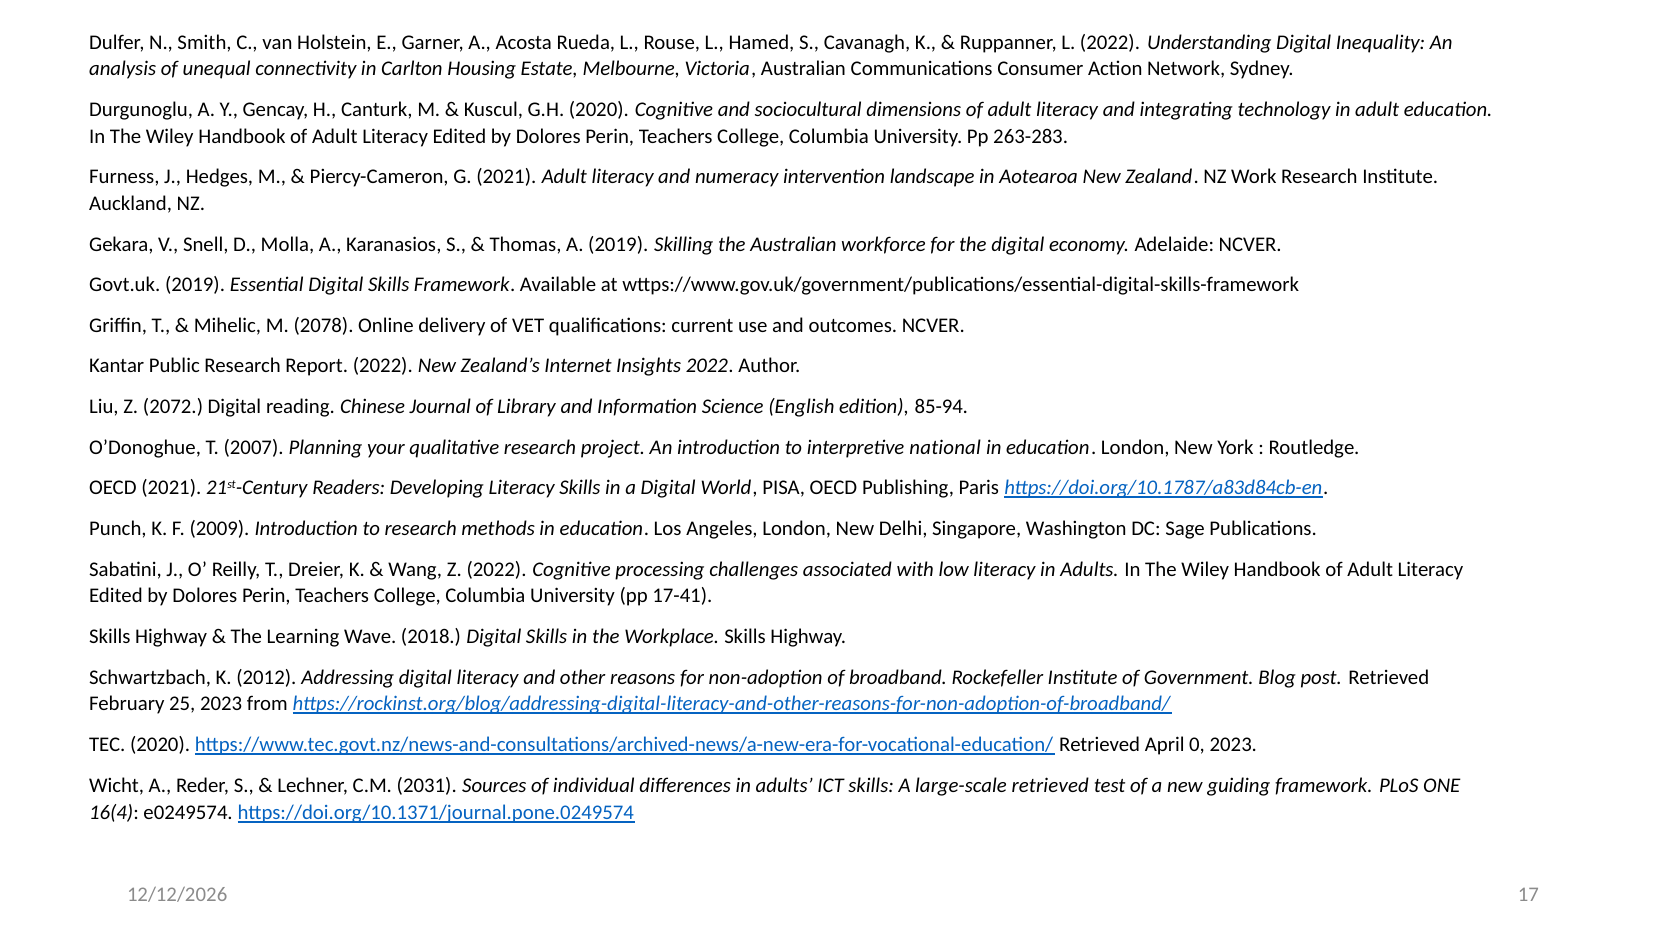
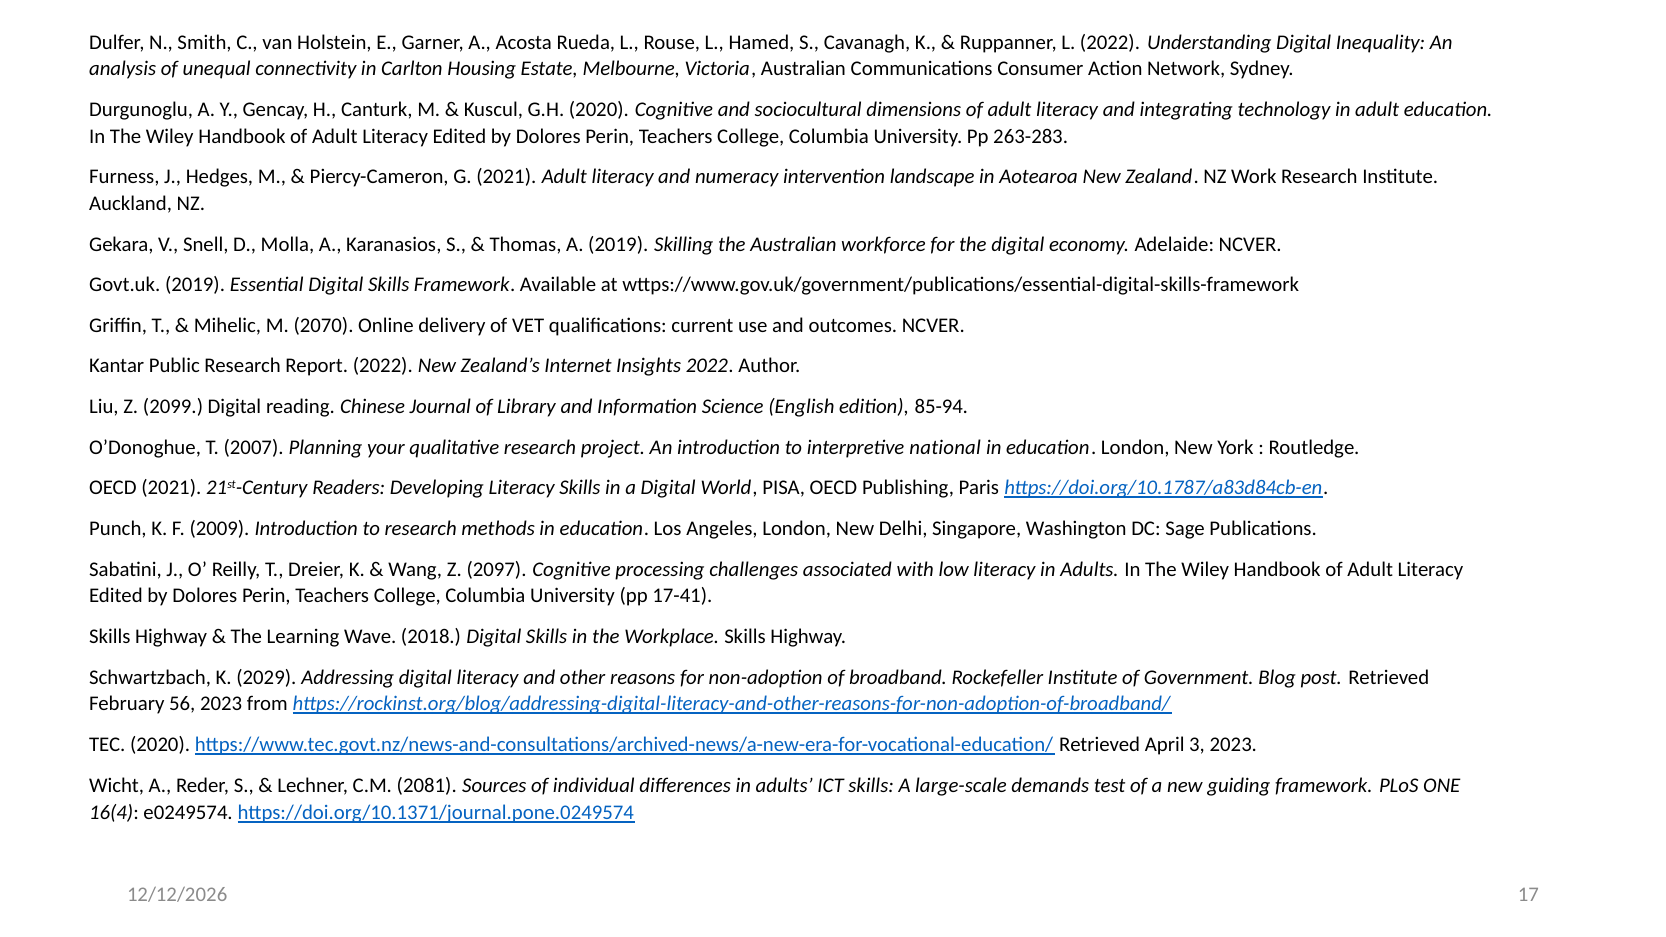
2078: 2078 -> 2070 (324, 325)
2072: 2072 -> 2099 (173, 407)
Z 2022: 2022 -> 2097 (497, 569)
2012: 2012 -> 2029 (266, 677)
25: 25 -> 56 (182, 704)
0: 0 -> 3 (1197, 745)
2031: 2031 -> 2081 (427, 786)
large-scale retrieved: retrieved -> demands (1050, 786)
